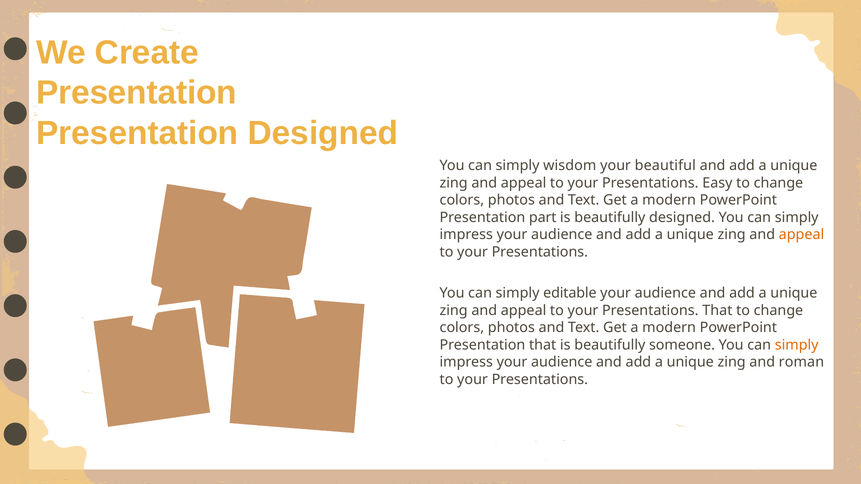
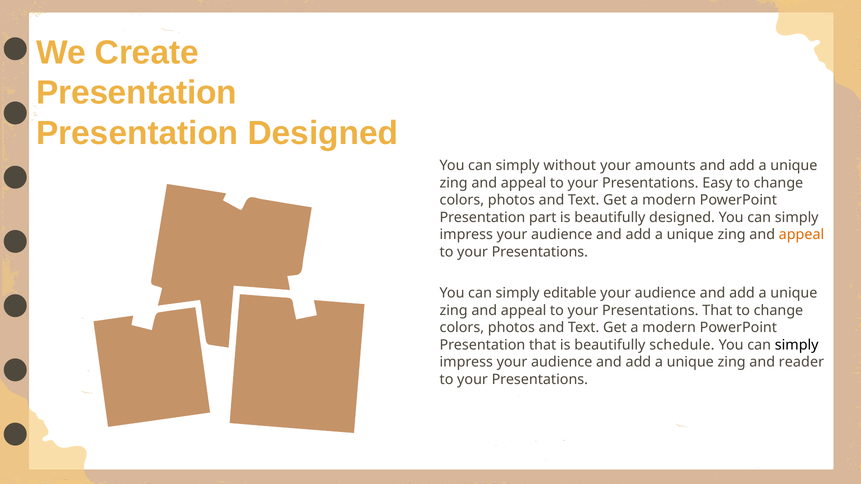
wisdom: wisdom -> without (570, 166)
beautiful: beautiful -> amounts (665, 166)
someone: someone -> schedule (682, 345)
simply colour: orange -> black (797, 345)
roman: roman -> reader (801, 362)
